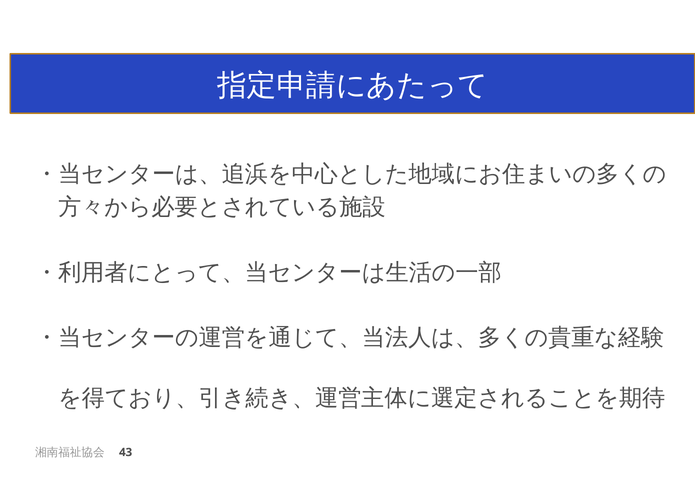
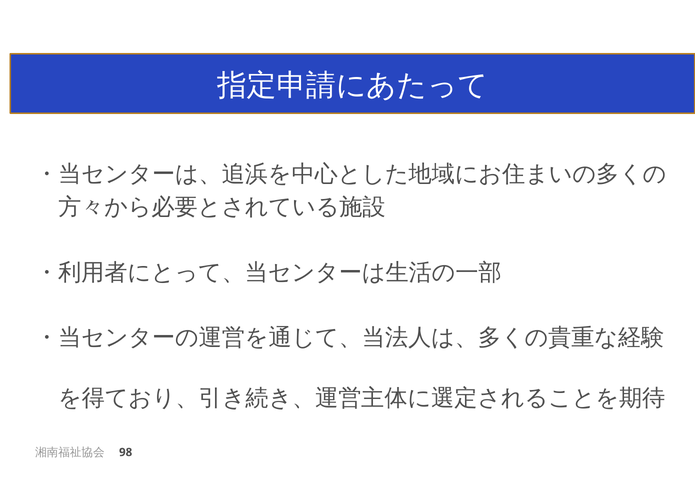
43: 43 -> 98 (126, 453)
